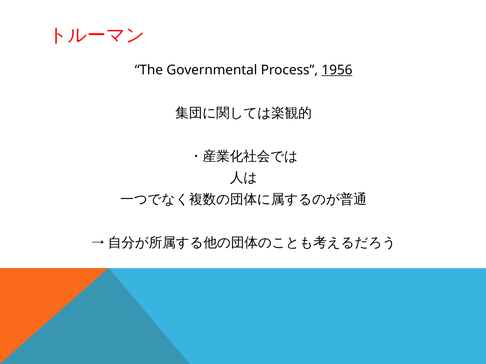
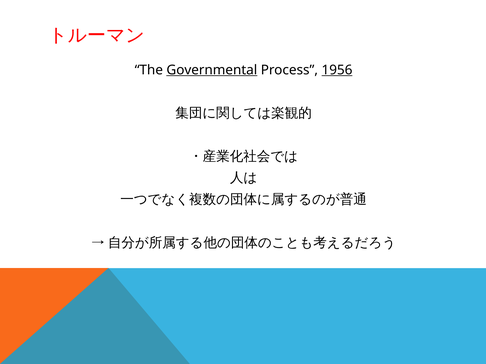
Governmental underline: none -> present (212, 70)
